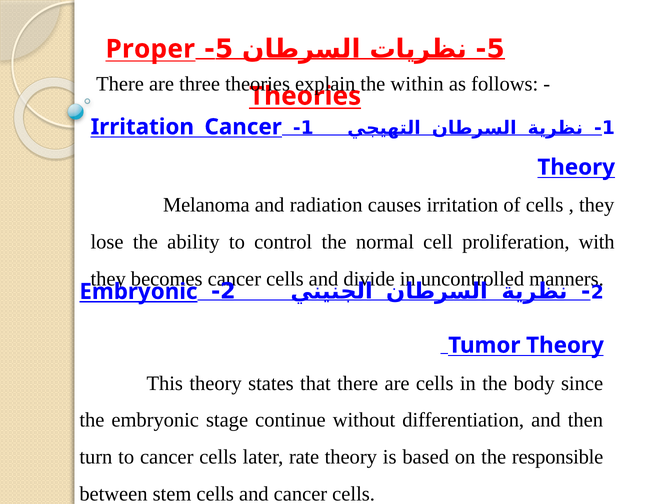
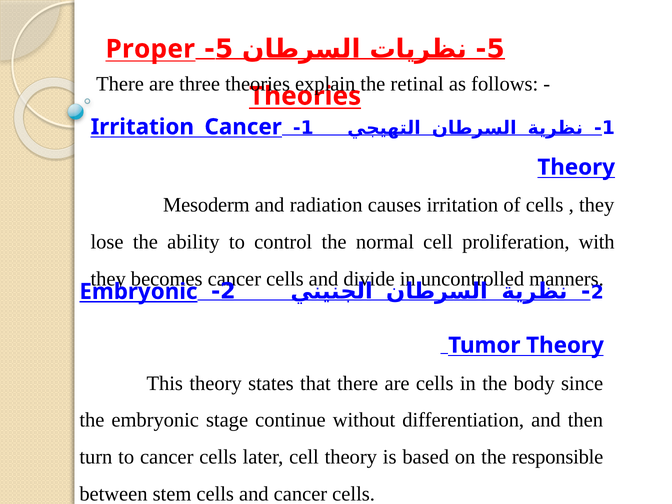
within: within -> retinal (417, 84)
Melanoma: Melanoma -> Mesoderm (206, 205)
later rate: rate -> cell (304, 457)
